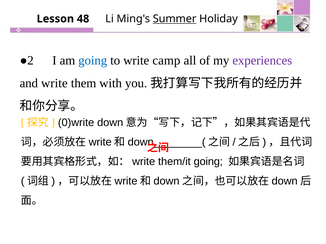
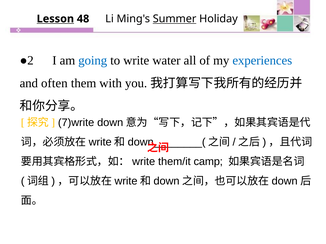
Lesson underline: none -> present (55, 19)
camp: camp -> water (166, 60)
experiences colour: purple -> blue (262, 60)
and write: write -> often (54, 83)
0)write: 0)write -> 7)write (76, 123)
them/it going: going -> camp (208, 162)
